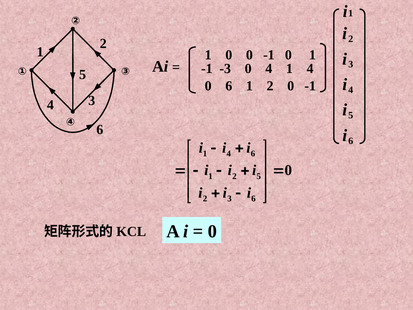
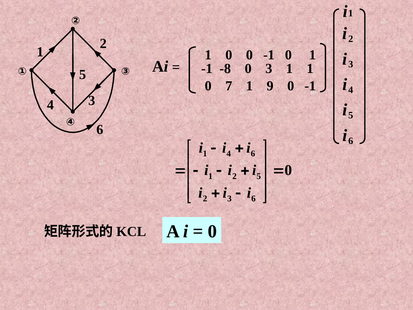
-3: -3 -> -8 (225, 69)
0 4: 4 -> 3 (269, 69)
4: 4 -> 1 (310, 69)
6: 6 -> 7 (229, 86)
1 2: 2 -> 9 (270, 86)
